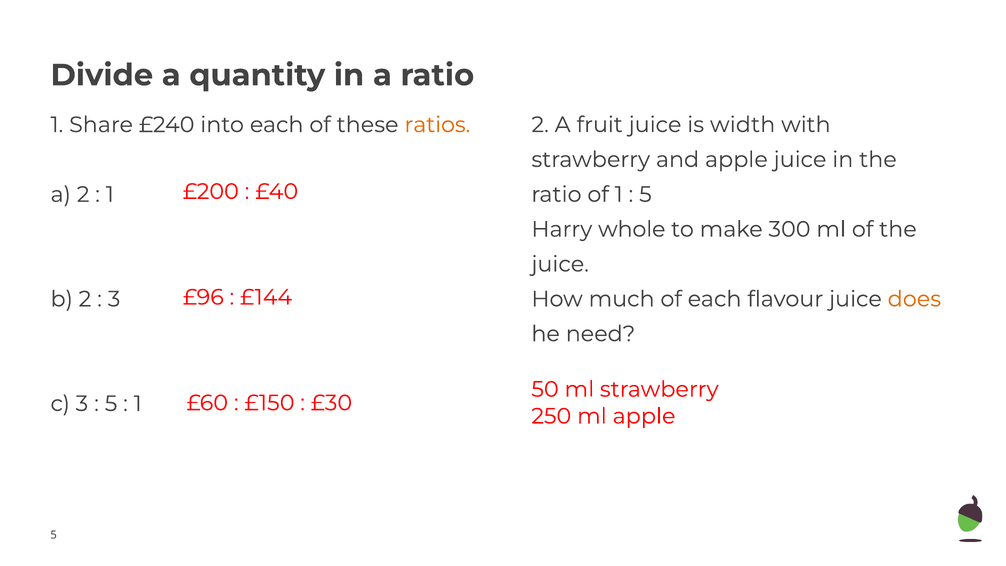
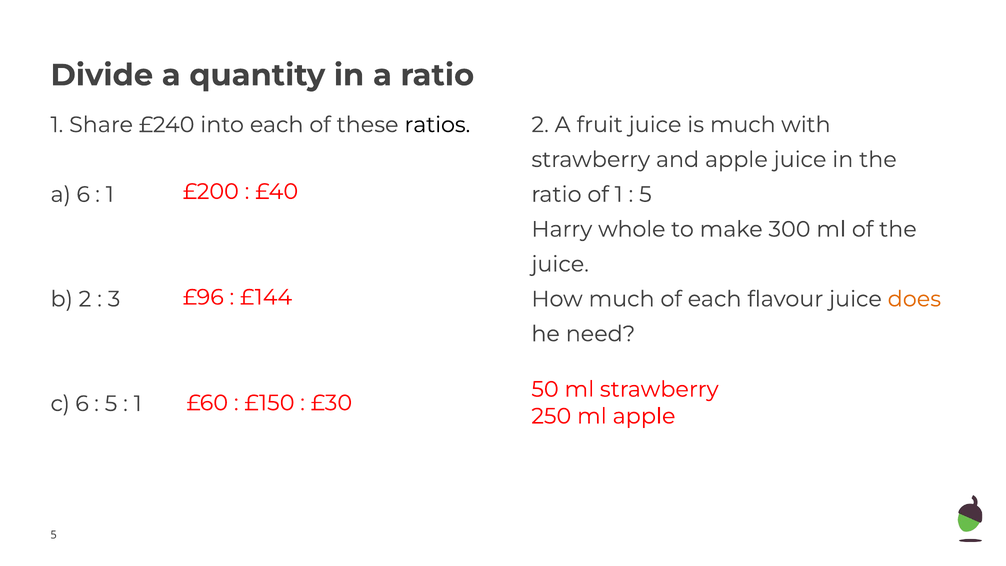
ratios colour: orange -> black (437, 125)
is width: width -> much (743, 125)
a 2: 2 -> 6 (83, 194)
c 3: 3 -> 6 (82, 404)
